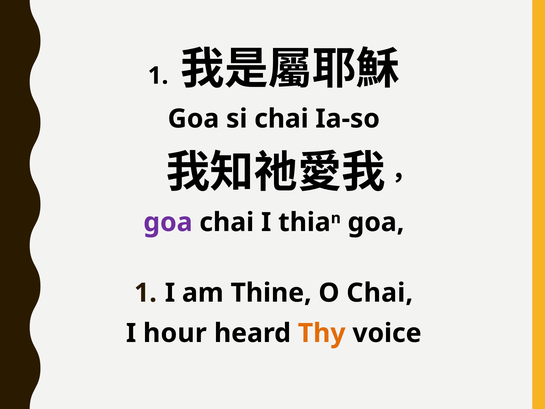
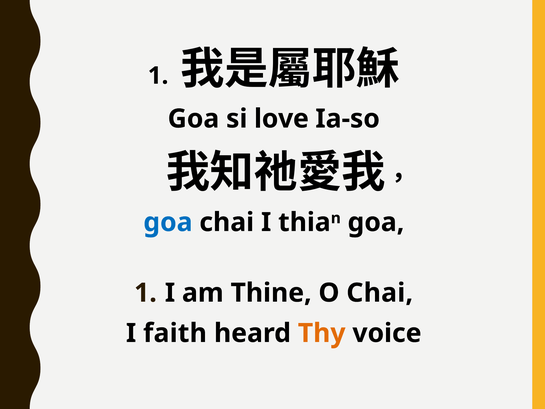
si chai: chai -> love (281, 119)
goa colour: purple -> blue (168, 222)
hour: hour -> faith (175, 333)
